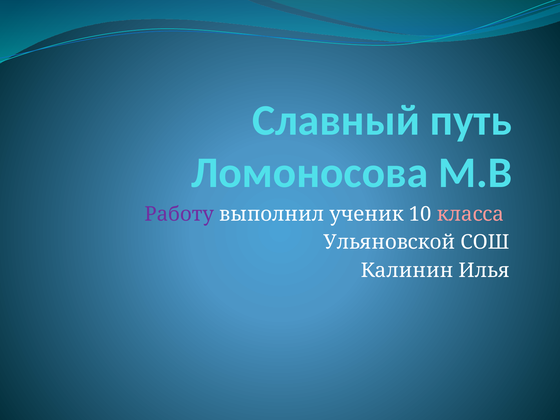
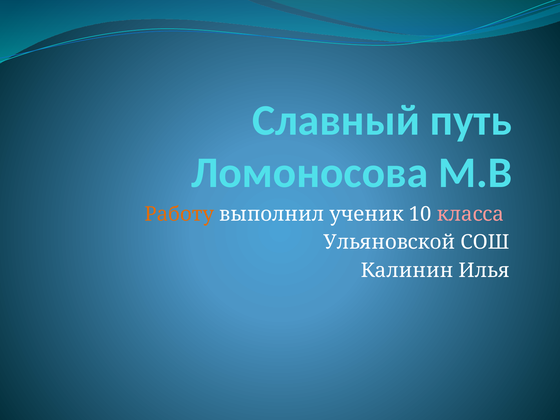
Работу colour: purple -> orange (179, 214)
